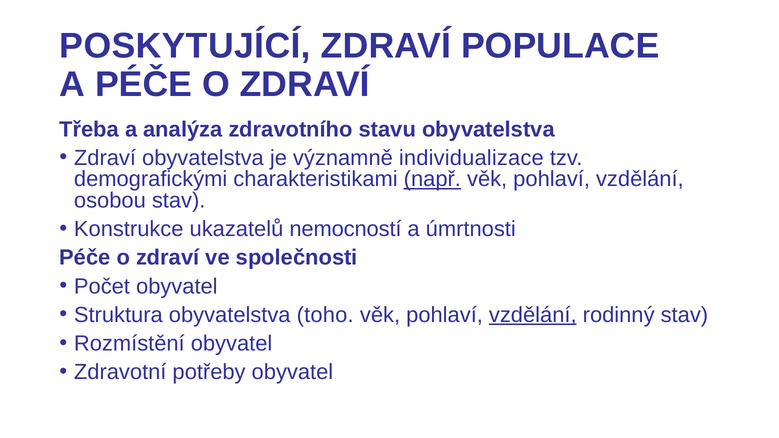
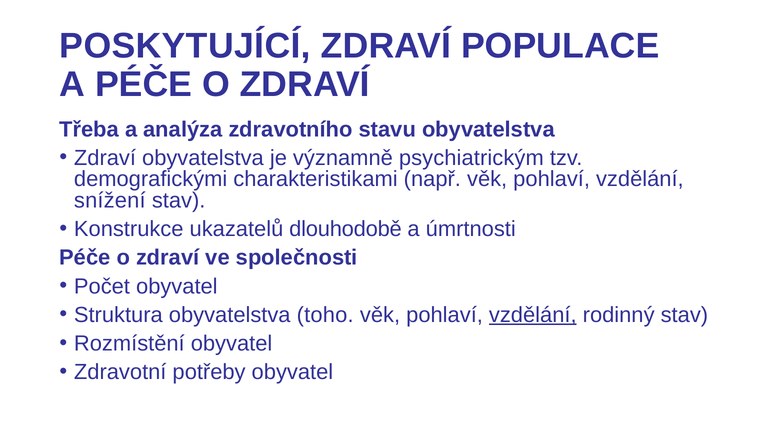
individualizace: individualizace -> psychiatrickým (471, 158)
např underline: present -> none (432, 179)
osobou: osobou -> snížení (110, 201)
nemocností: nemocností -> dlouhodobě (346, 229)
